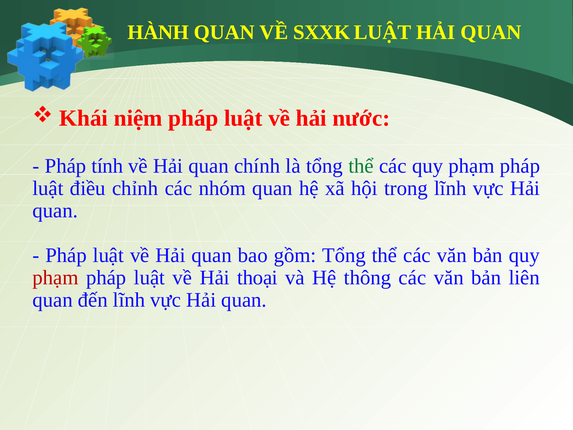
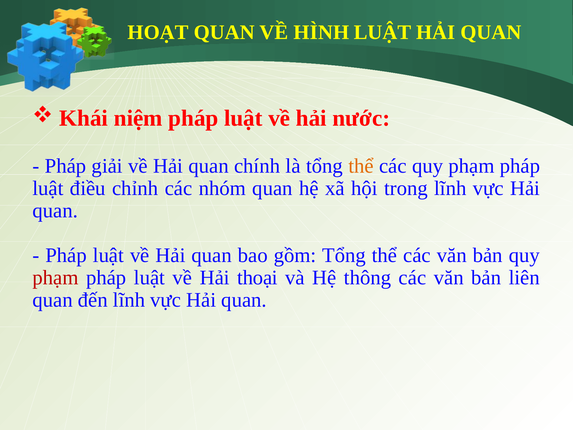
HÀNH: HÀNH -> HOẠT (158, 32)
SXXK: SXXK -> HÌNH (322, 32)
tính: tính -> giải (107, 166)
thể colour: green -> orange (361, 166)
